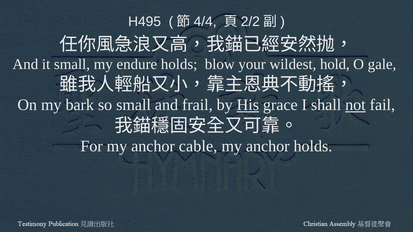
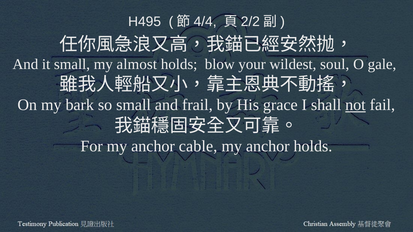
endure: endure -> almost (137, 64)
hold: hold -> soul (335, 64)
His underline: present -> none (248, 105)
